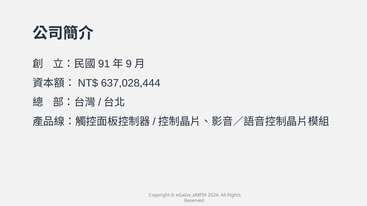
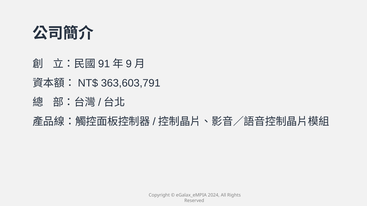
637,028,444: 637,028,444 -> 363,603,791 (131, 83)
